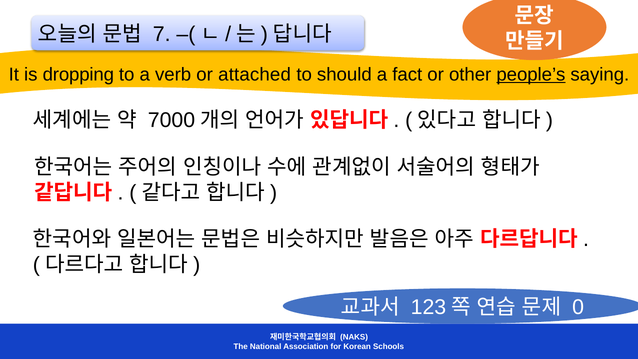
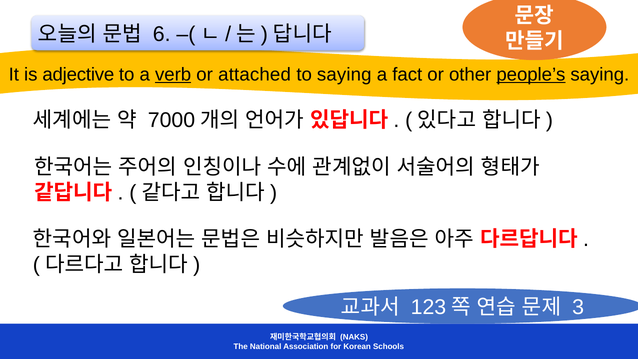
7: 7 -> 6 (162, 34)
dropping: dropping -> adjective (78, 75)
verb underline: none -> present (173, 75)
to should: should -> saying (344, 75)
0: 0 -> 3 (578, 307)
